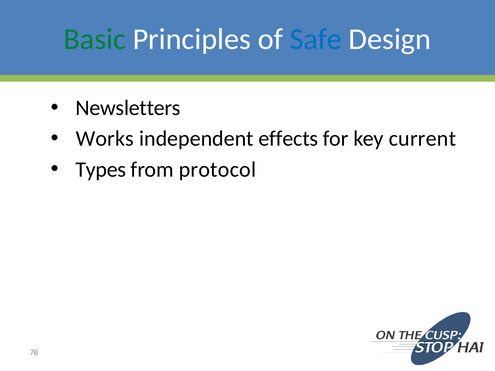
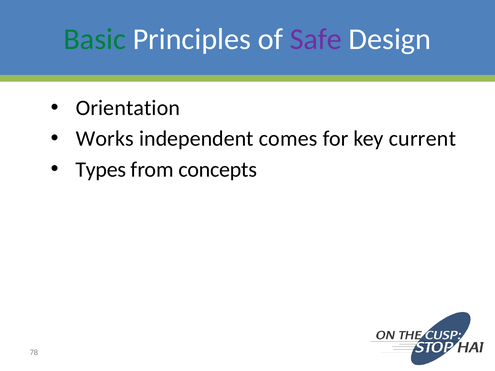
Safe colour: blue -> purple (316, 39)
Newsletters: Newsletters -> Orientation (128, 108)
effects: effects -> comes (288, 139)
protocol: protocol -> concepts (218, 170)
